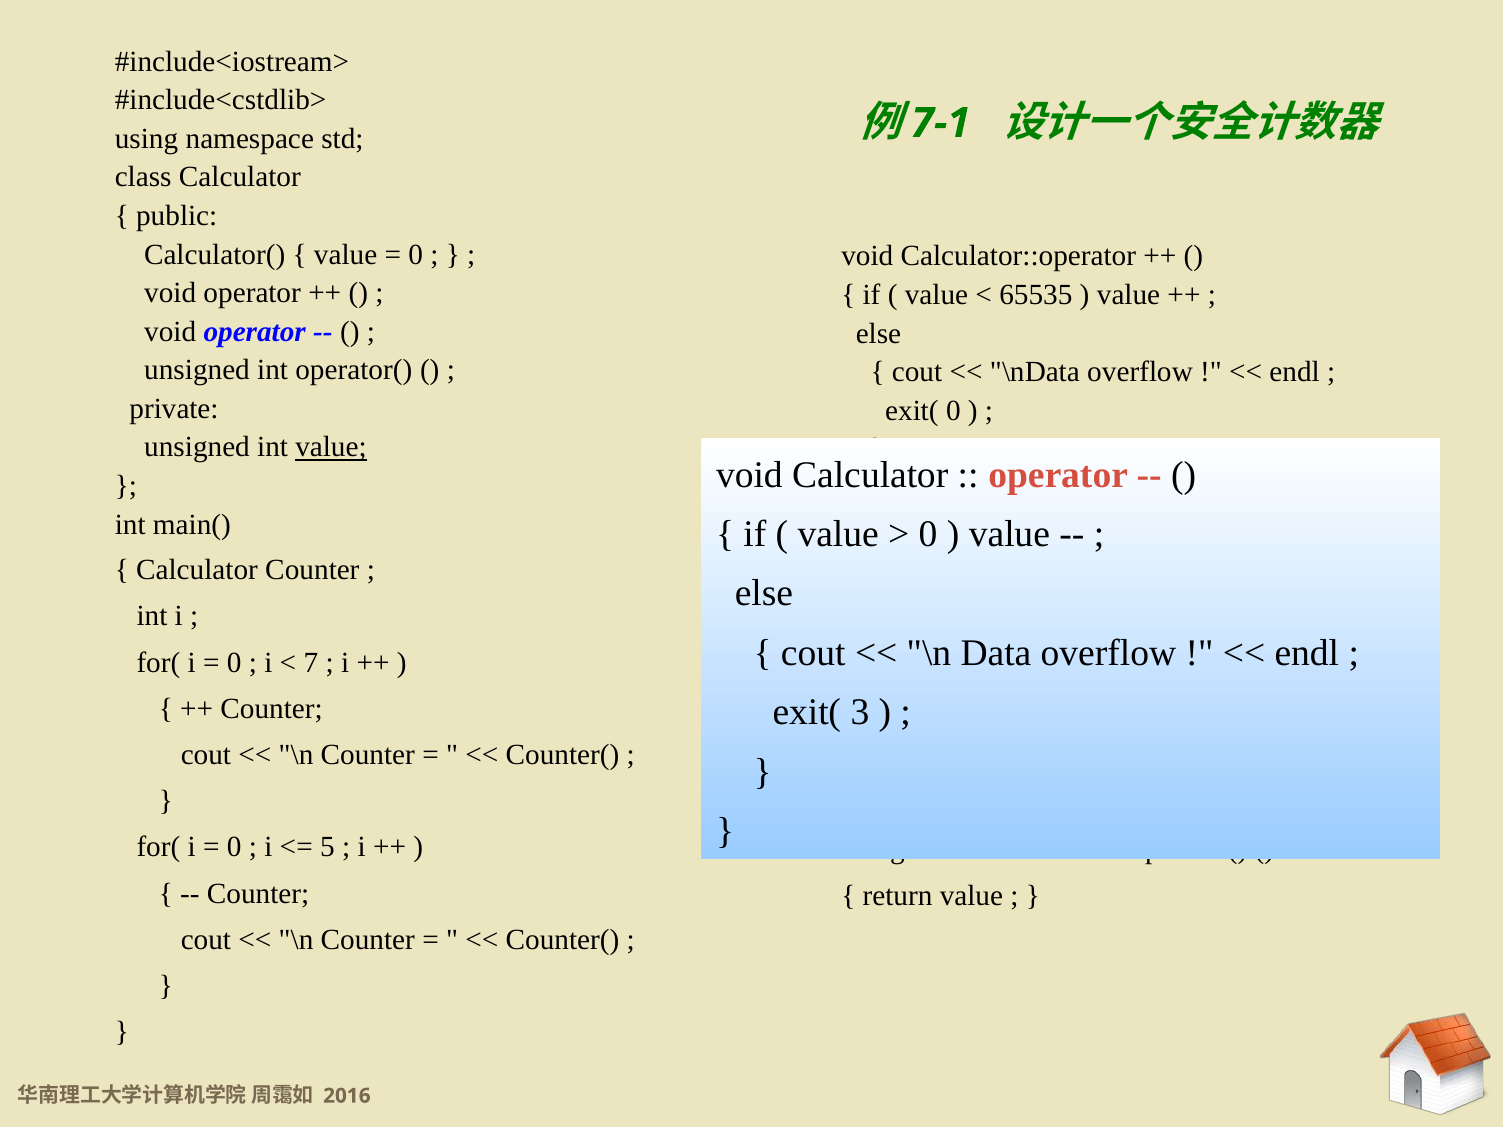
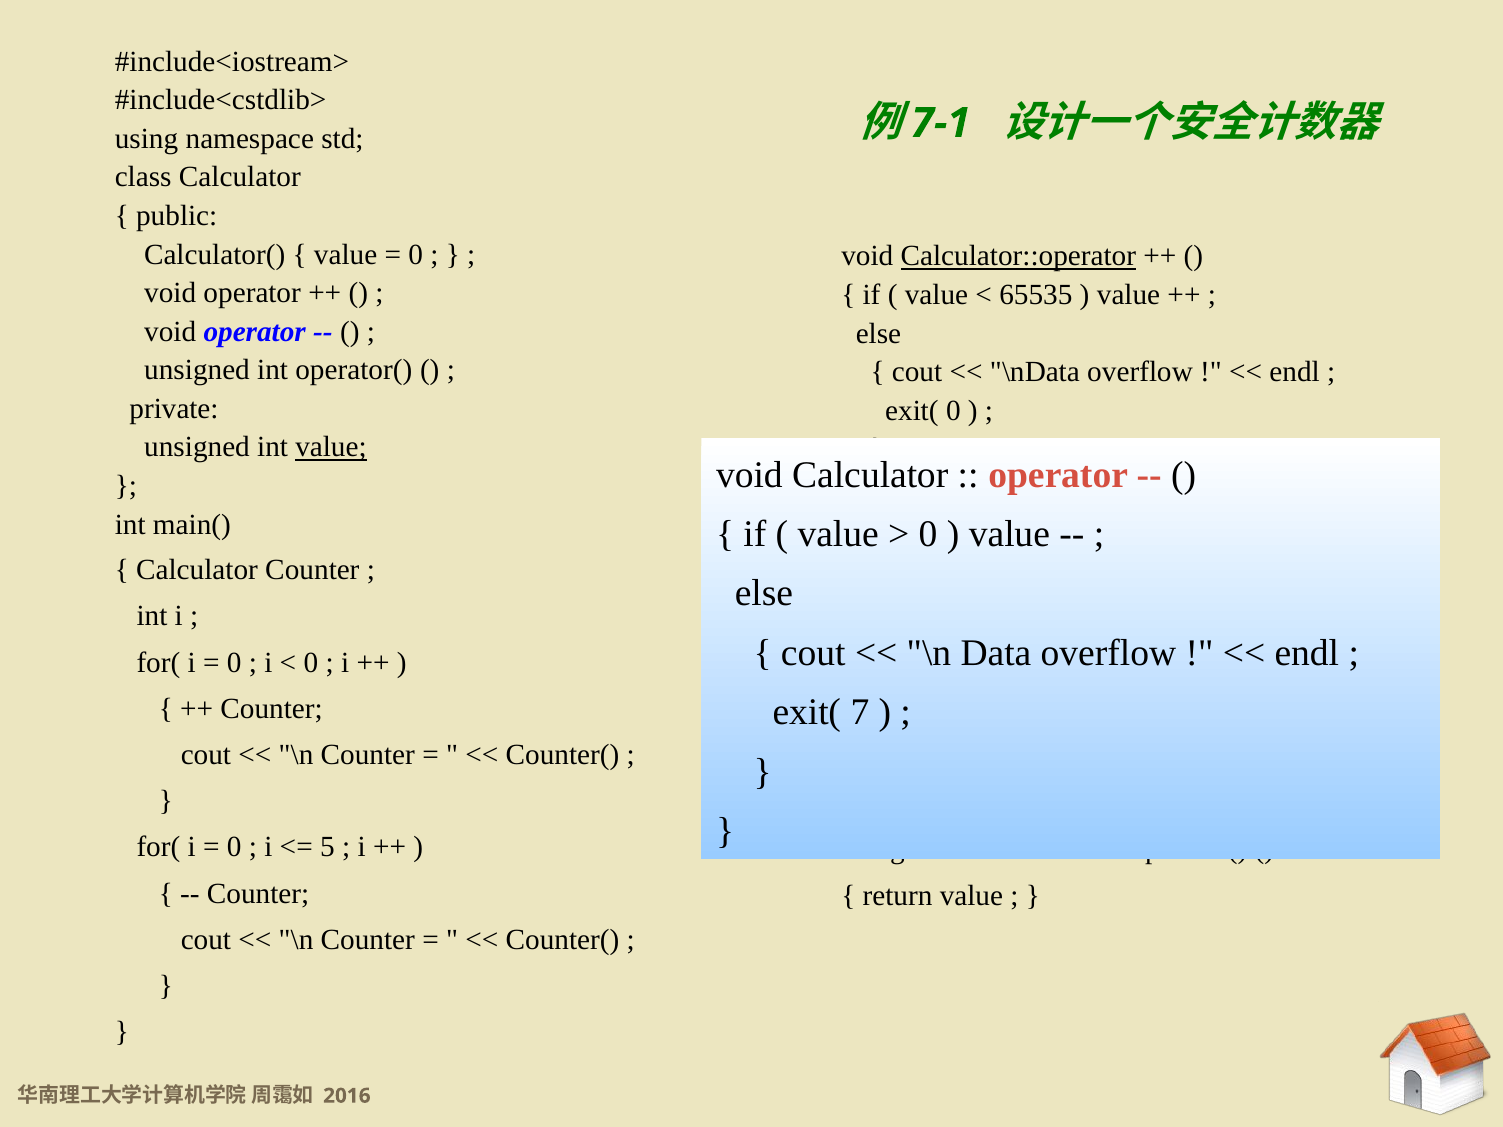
Calculator::operator underline: none -> present (1018, 256)
7: 7 -> 0 (311, 663)
3: 3 -> 7 (860, 712)
